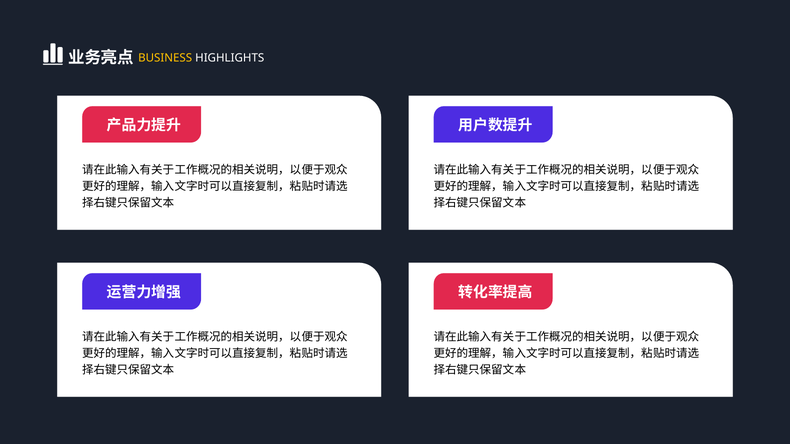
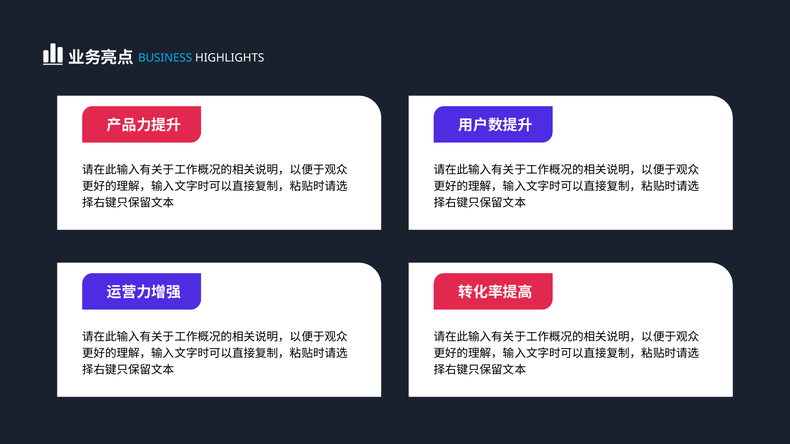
BUSINESS colour: yellow -> light blue (165, 58)
